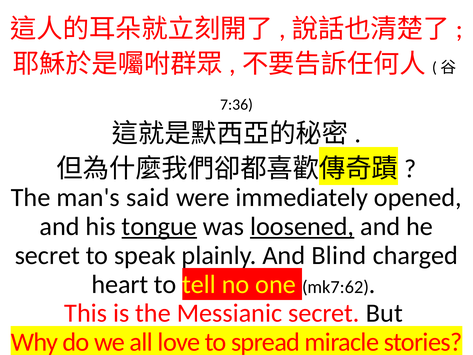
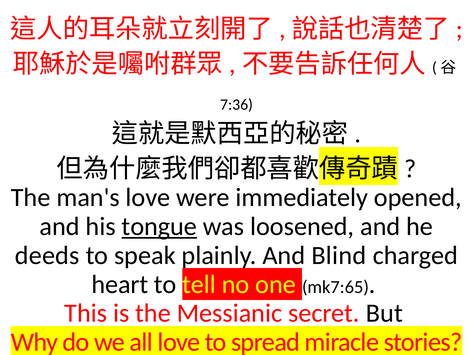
man's said: said -> love (148, 197)
loosened underline: present -> none (302, 226)
secret: secret -> deeds (47, 255)
mk7:62: mk7:62 -> mk7:65 (336, 287)
